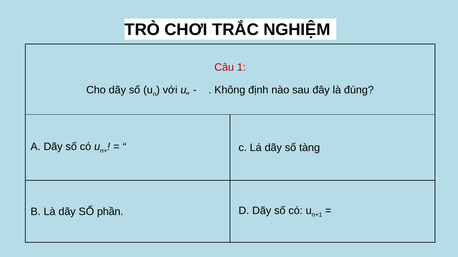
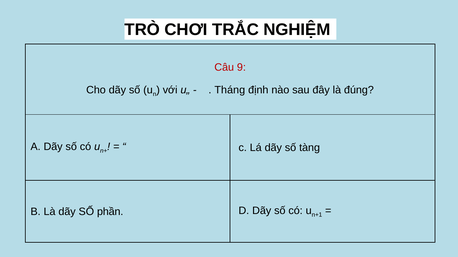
1: 1 -> 9 (241, 67)
Không: Không -> Tháng (230, 90)
